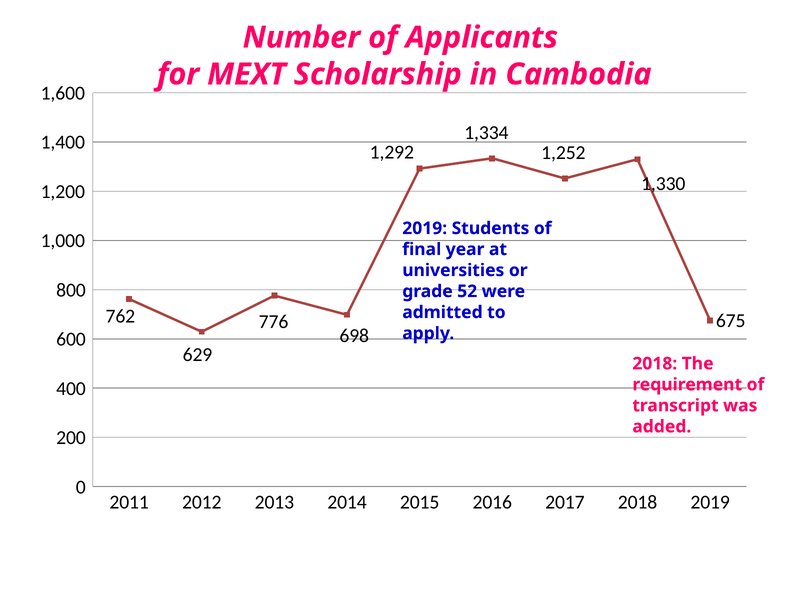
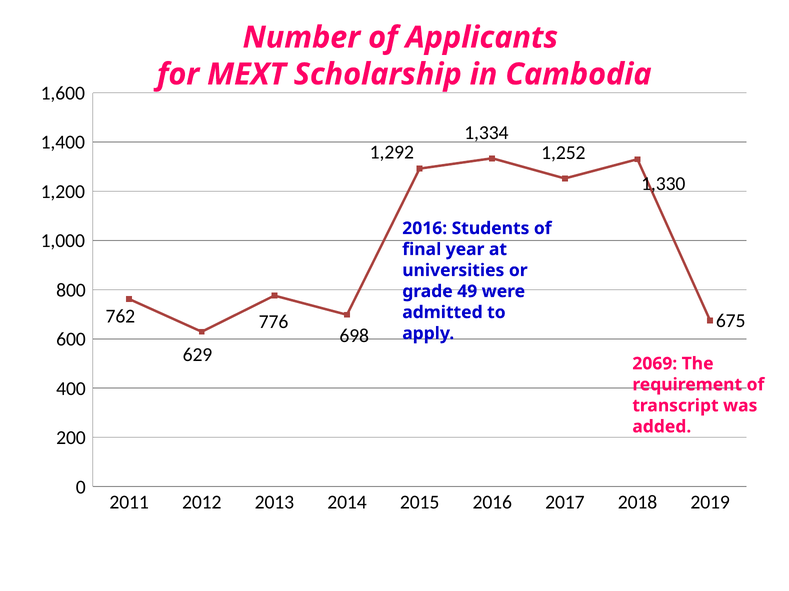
2019: 2019 -> 2016 (425, 229)
52: 52 -> 49 (467, 292)
2018: 2018 -> 2069 (655, 364)
